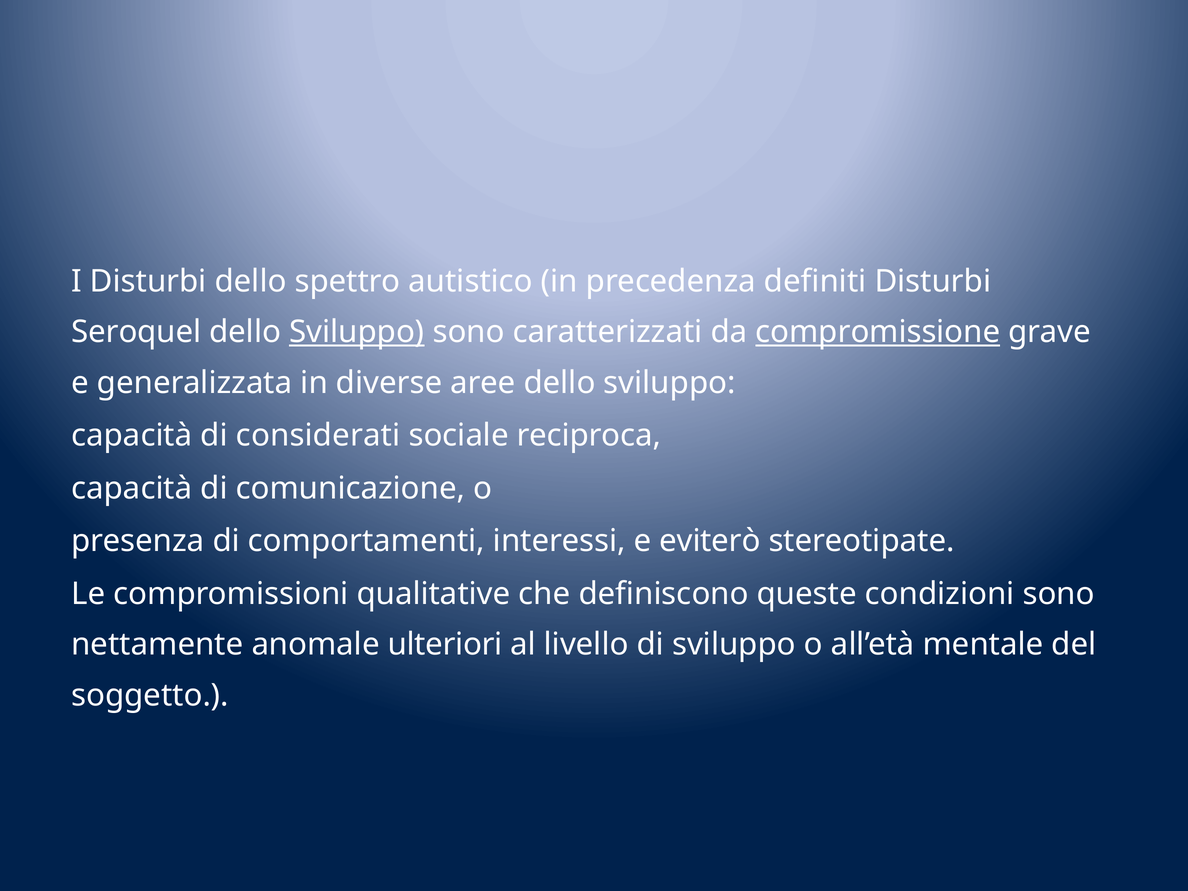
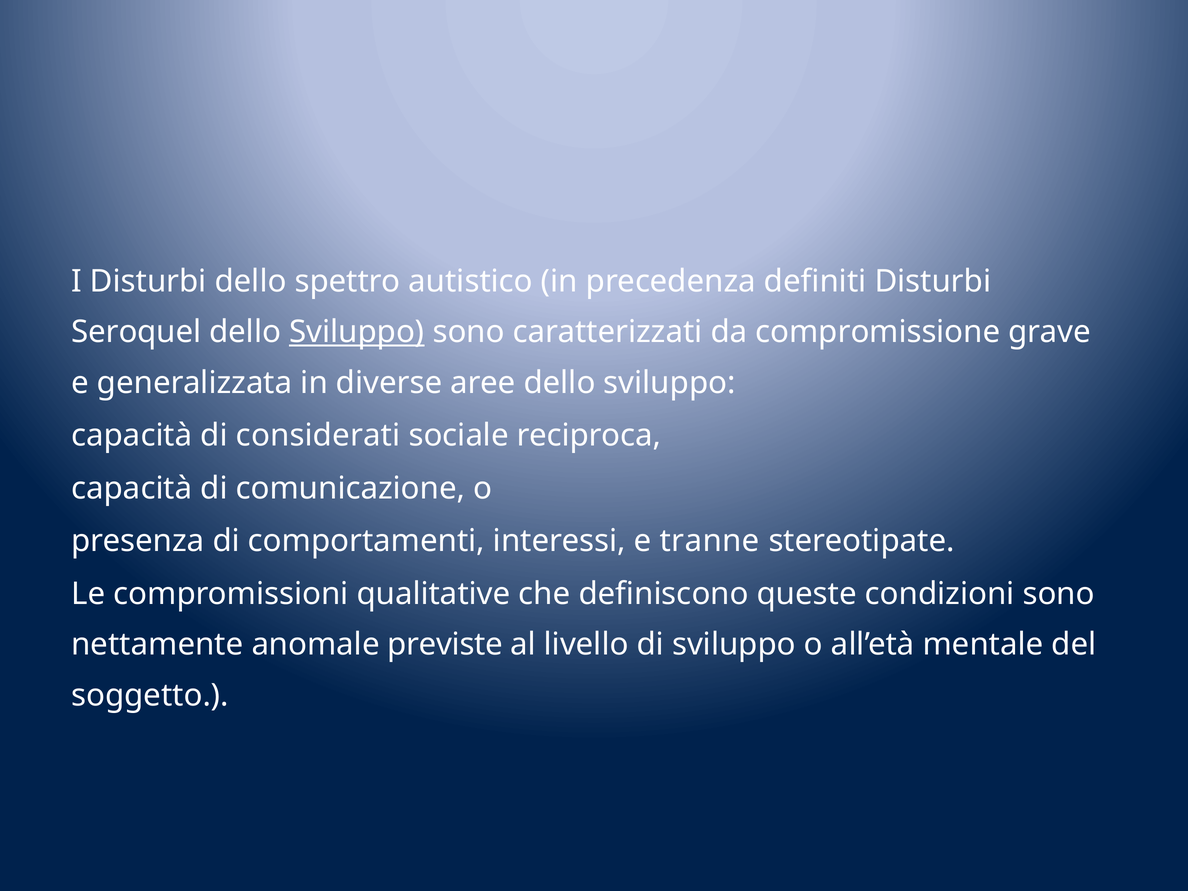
compromissione underline: present -> none (878, 332)
eviterò: eviterò -> tranne (710, 541)
ulteriori: ulteriori -> previste (445, 645)
